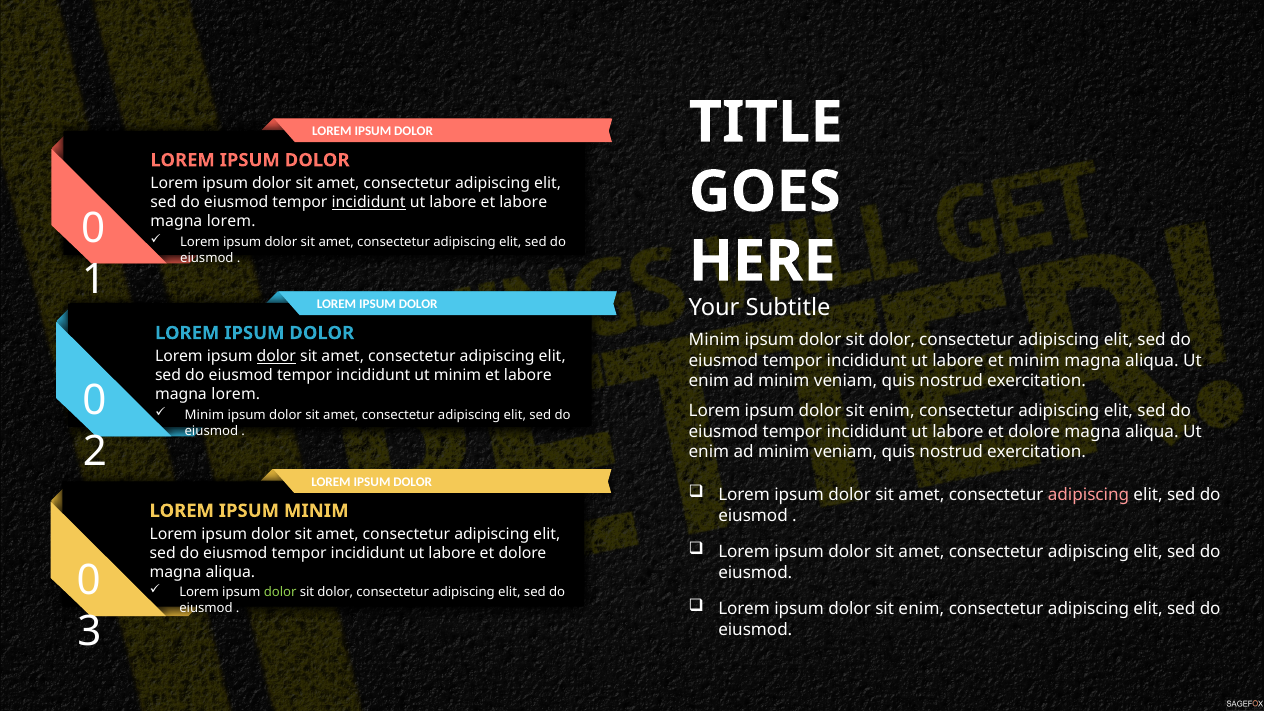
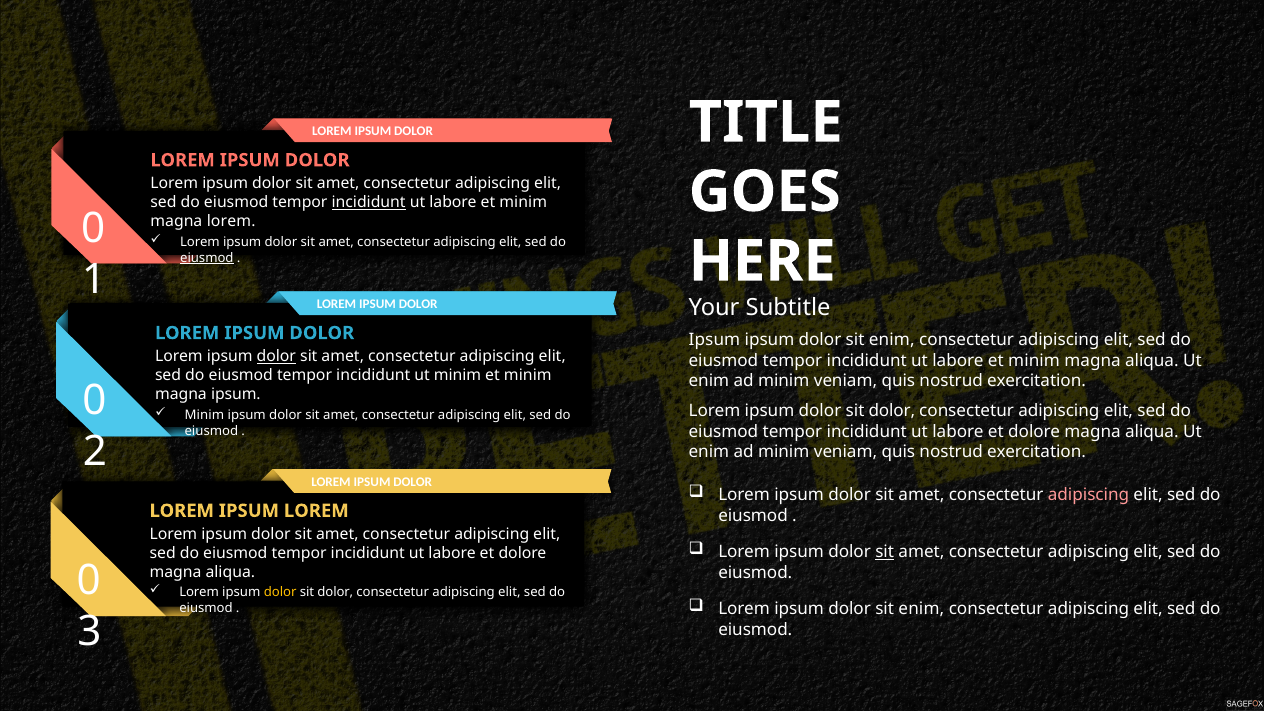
labore: labore -> minim (523, 203)
eiusmod underline: none -> present (207, 258)
Minim: Minim -> Ipsum (714, 340)
dolor: dolor -> enim (892, 340)
labore: labore -> minim (528, 376)
lorem: lorem -> ipsum (236, 394)
enim: enim -> dolor (892, 411)
IPSUM MINIM: MINIM -> LOREM (316, 511)
sit underline: none -> present (885, 552)
dolor colour: light green -> yellow (280, 593)
